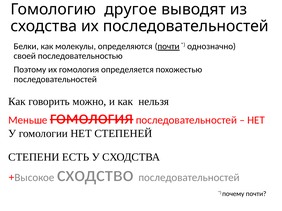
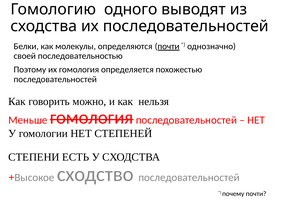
другое: другое -> одного (131, 9)
